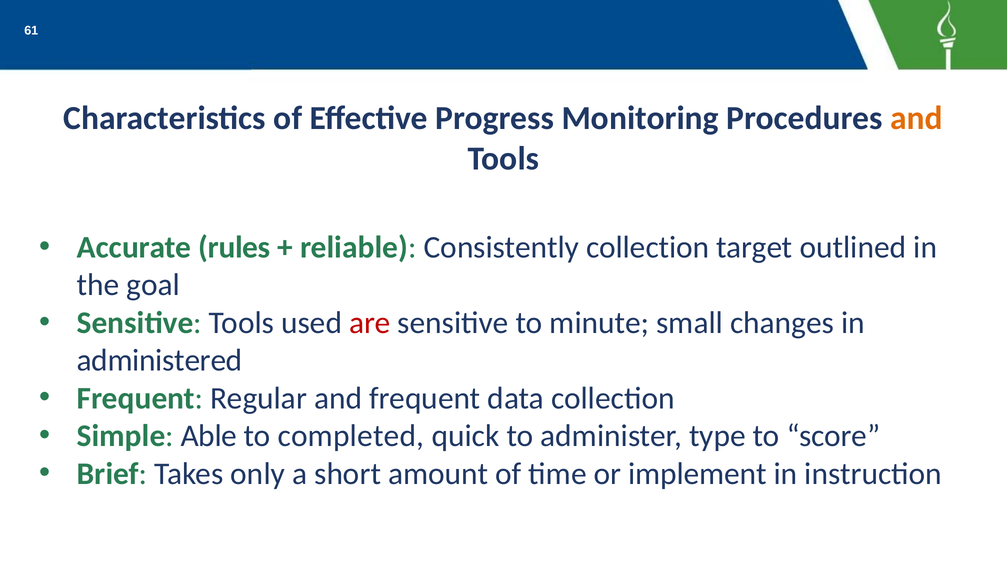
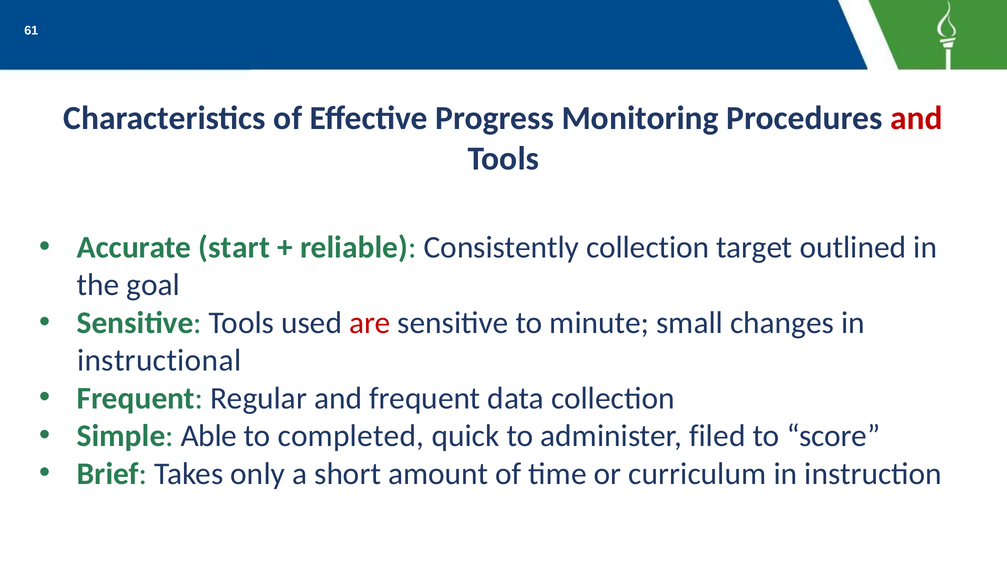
and colour: orange -> red (916, 118)
rules: rules -> start (234, 248)
administered: administered -> instructional (159, 361)
type: type -> filed (717, 436)
implement: implement -> curriculum (697, 474)
